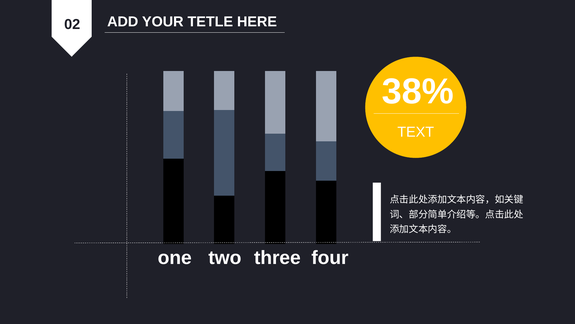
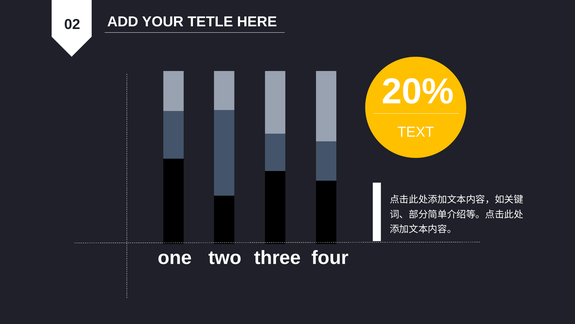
38%: 38% -> 20% (418, 91)
